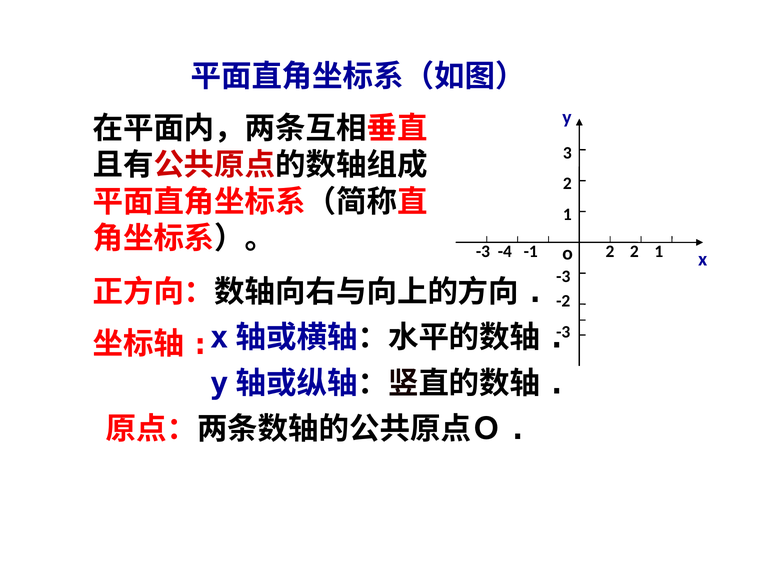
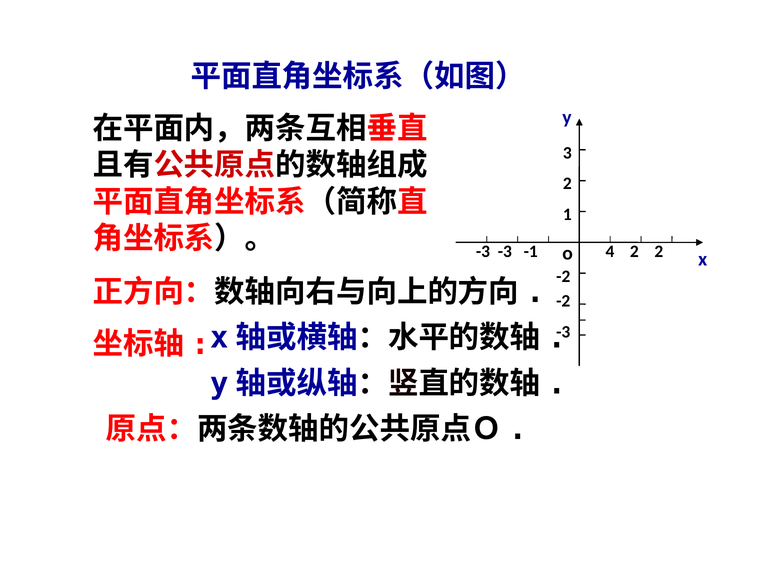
-3 -4: -4 -> -3 (505, 252)
-1 2: 2 -> 4 (610, 252)
2 1: 1 -> 2 (659, 252)
-3: -3 -> -2 (563, 276)
